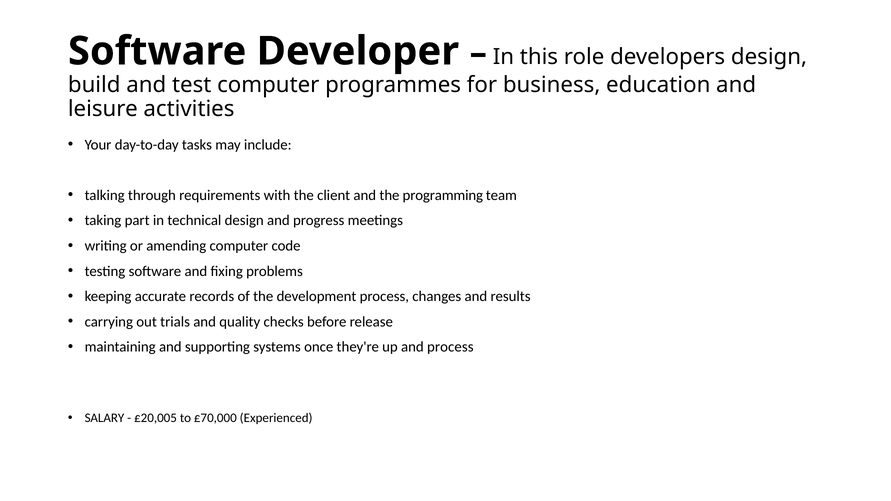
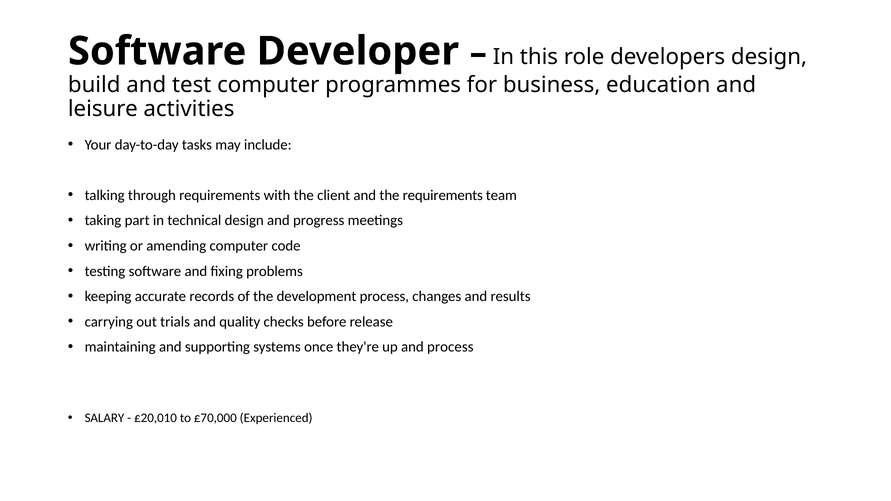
the programming: programming -> requirements (443, 195)
£20,005: £20,005 -> £20,010 (156, 418)
